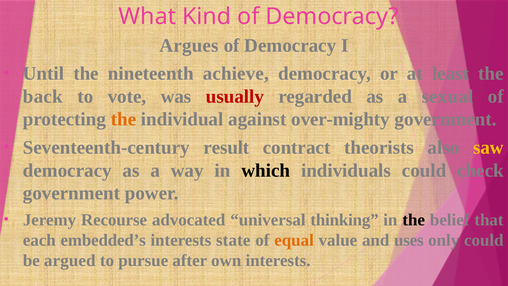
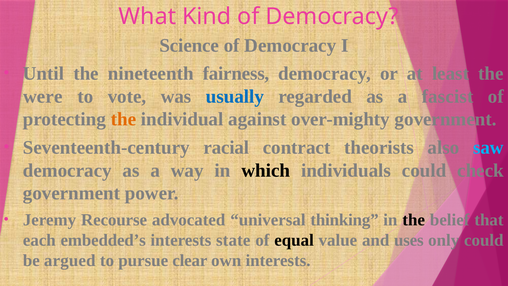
Argues: Argues -> Science (189, 45)
achieve: achieve -> fairness (236, 74)
back: back -> were (43, 96)
usually colour: red -> blue (235, 96)
sexual: sexual -> fascist (448, 96)
result: result -> racial (226, 147)
saw colour: yellow -> light blue (488, 147)
equal colour: orange -> black (294, 240)
after: after -> clear (190, 261)
